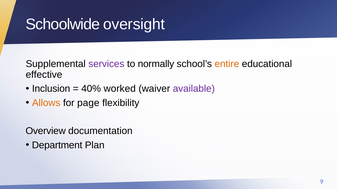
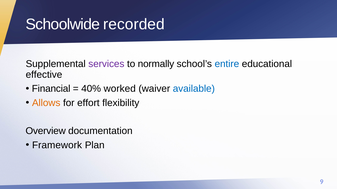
oversight: oversight -> recorded (134, 24)
entire colour: orange -> blue (227, 64)
Inclusion: Inclusion -> Financial (51, 89)
available colour: purple -> blue (194, 89)
page: page -> effort (88, 103)
Department: Department -> Framework (57, 145)
